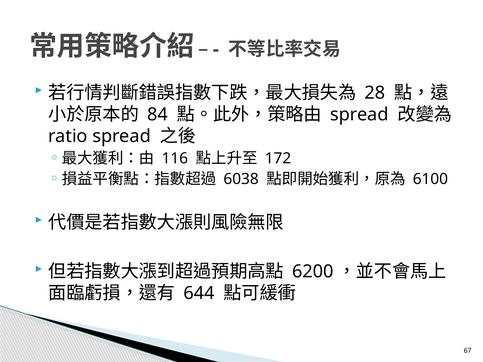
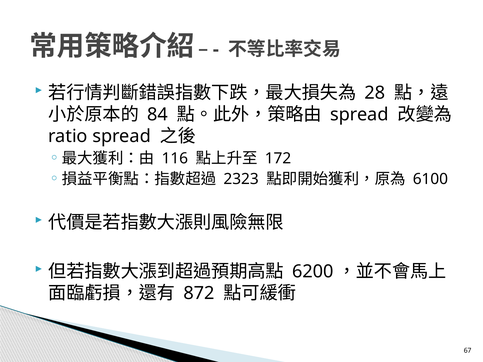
6038: 6038 -> 2323 (241, 179)
644: 644 -> 872 (199, 293)
